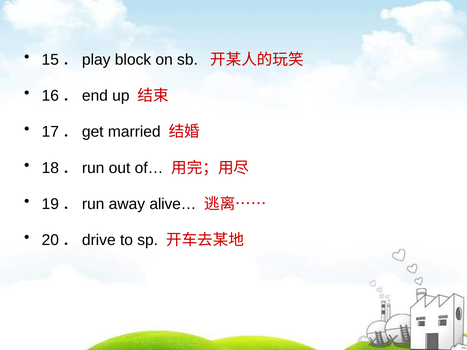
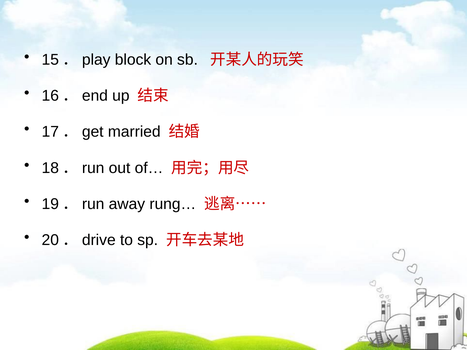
alive…: alive… -> rung… (173, 204)
